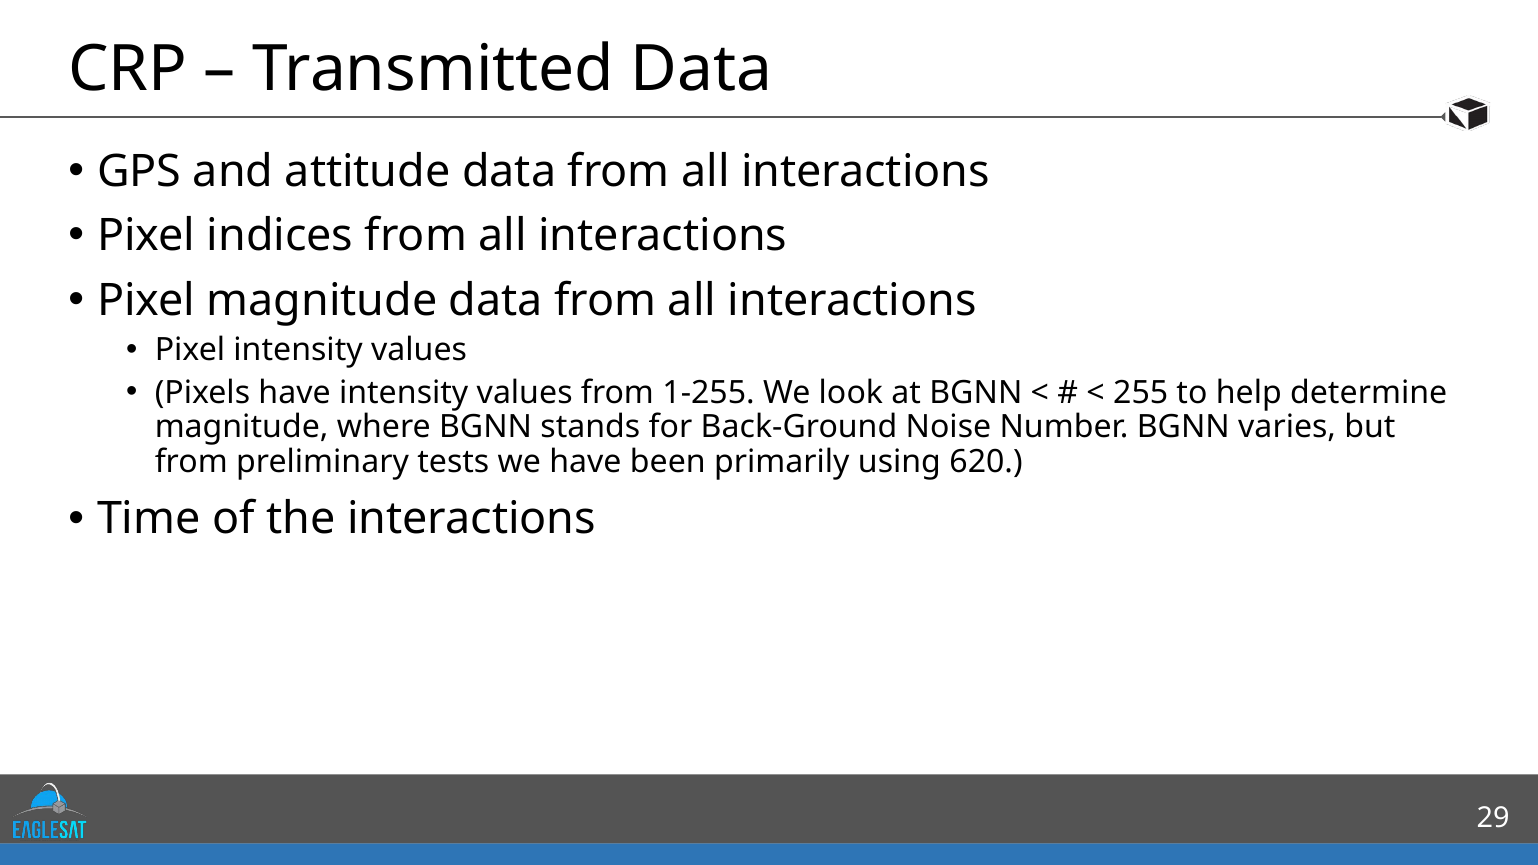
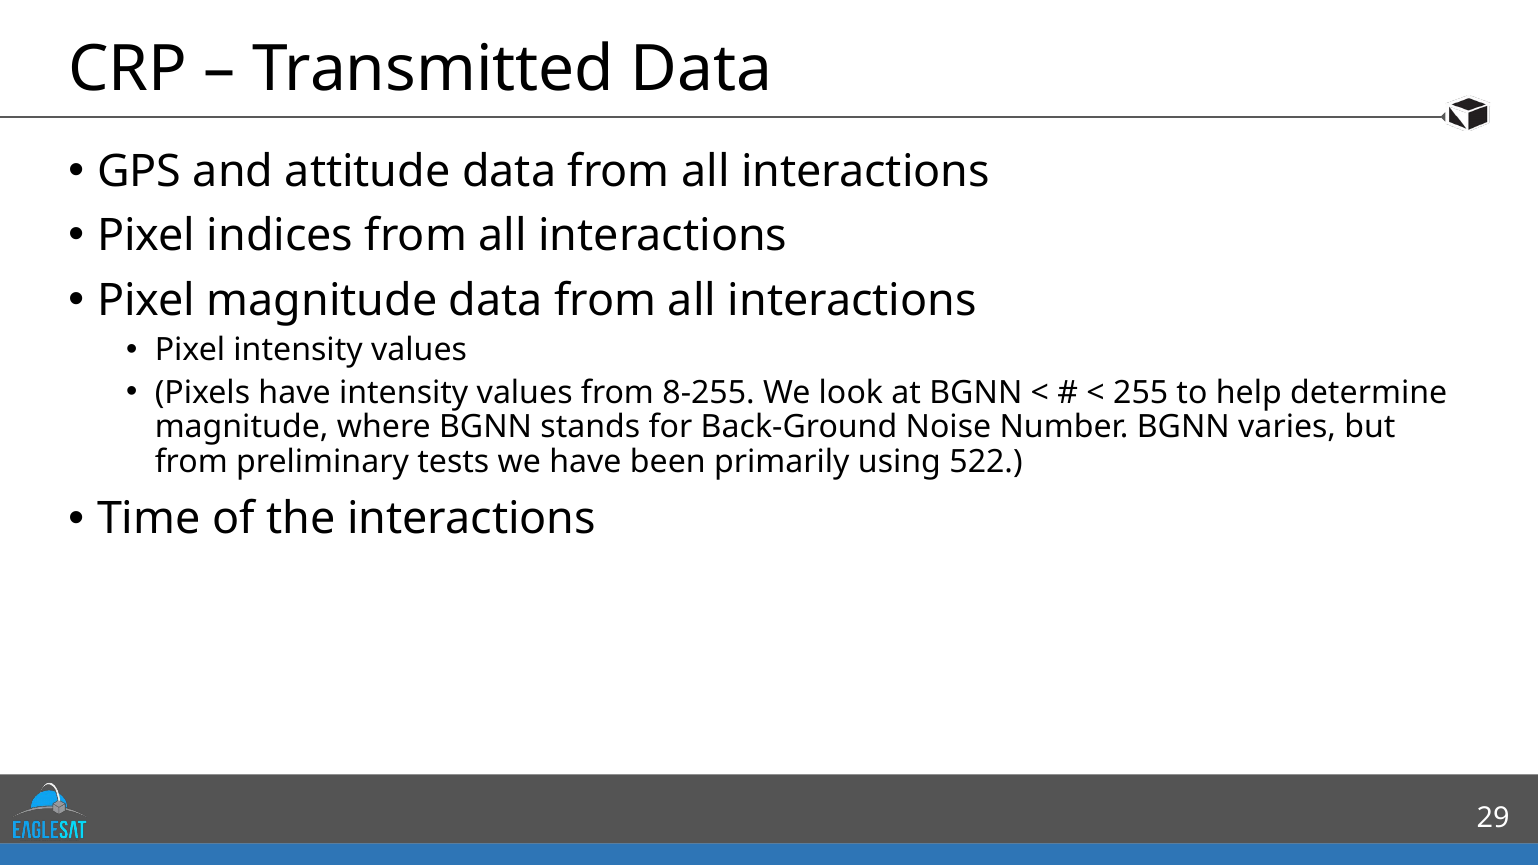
1-255: 1-255 -> 8-255 (709, 393)
620: 620 -> 522 (986, 462)
